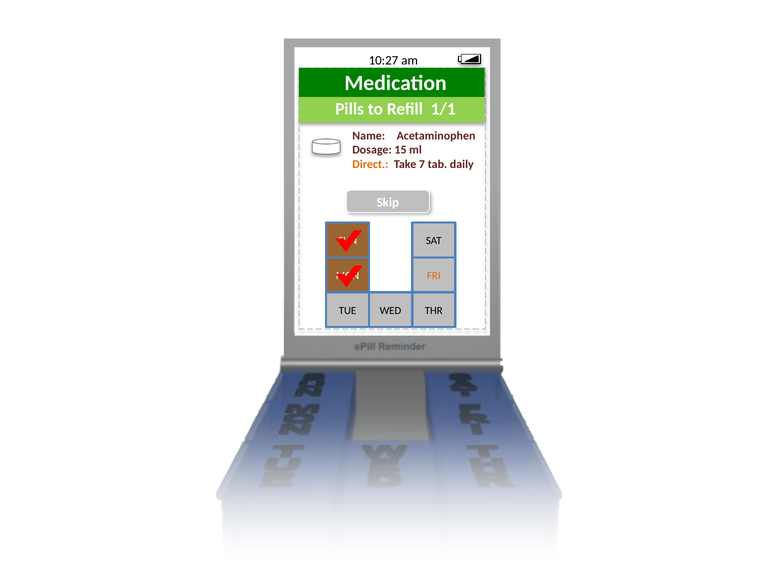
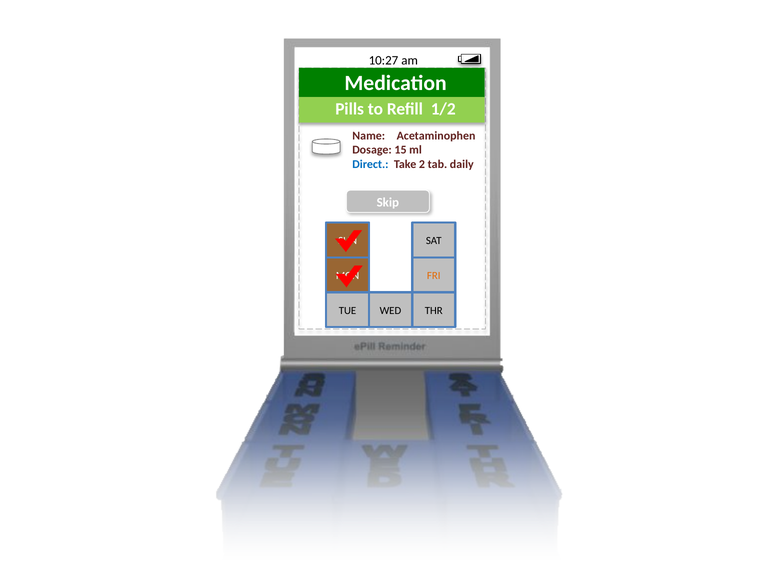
1/1: 1/1 -> 1/2 (443, 109)
Direct colour: orange -> blue (370, 164)
7: 7 -> 2 (422, 164)
